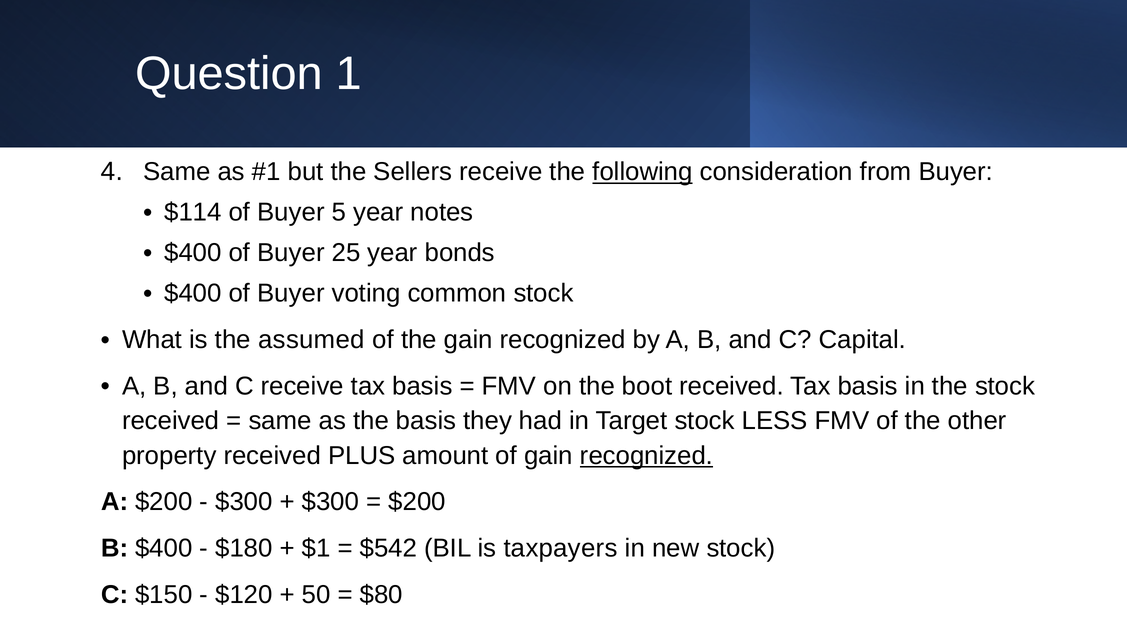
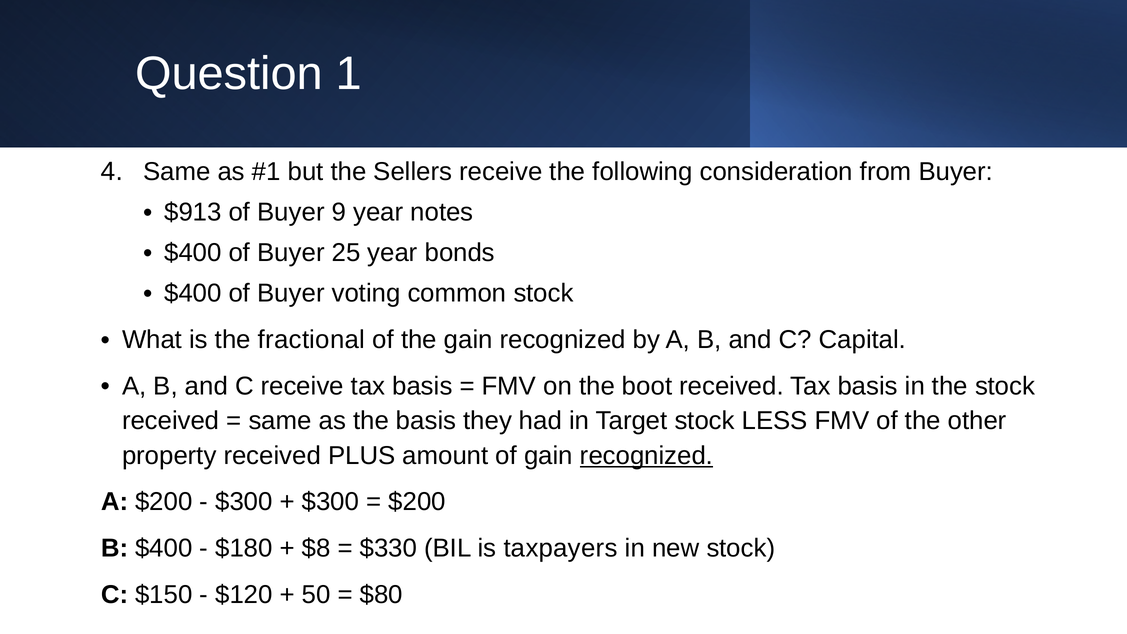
following underline: present -> none (643, 172)
$114: $114 -> $913 (193, 212)
5: 5 -> 9 (339, 212)
assumed: assumed -> fractional (311, 340)
$1: $1 -> $8 (316, 548)
$542: $542 -> $330 (388, 548)
